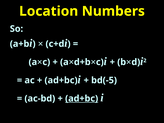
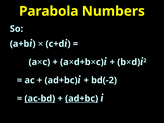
Location: Location -> Parabola (49, 11)
bd(-5: bd(-5 -> bd(-2 (104, 80)
ac-bd underline: none -> present (40, 98)
